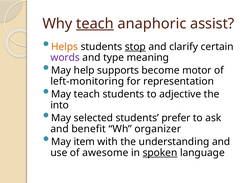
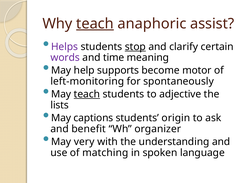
Helps colour: orange -> purple (65, 47)
type: type -> time (114, 58)
representation: representation -> spontaneously (179, 81)
teach underline: none -> present (87, 94)
into: into -> lists (60, 105)
selected: selected -> captions (93, 118)
prefer: prefer -> origin (176, 118)
item: item -> very (84, 142)
awesome: awesome -> matching (105, 153)
spoken underline: present -> none (160, 153)
